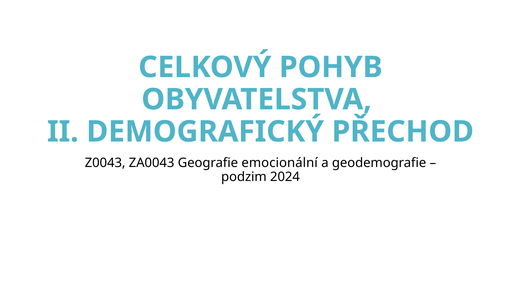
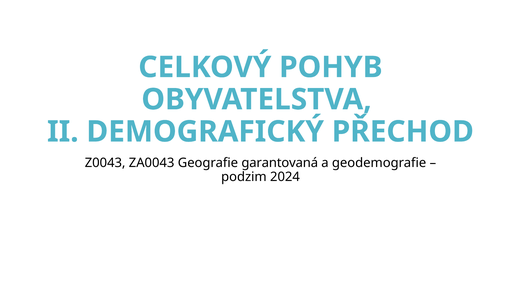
emocionální: emocionální -> garantovaná (280, 163)
